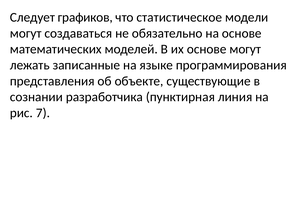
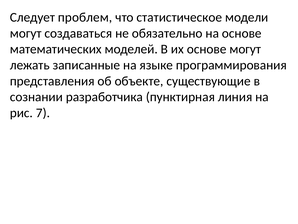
графиков: графиков -> проблем (85, 17)
